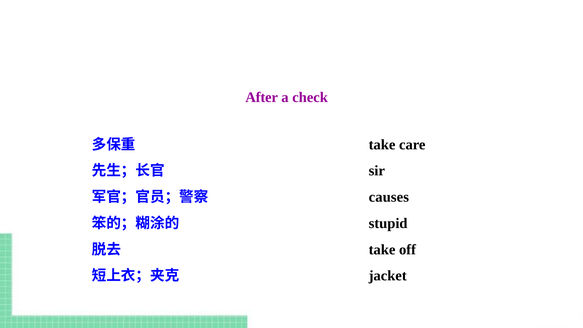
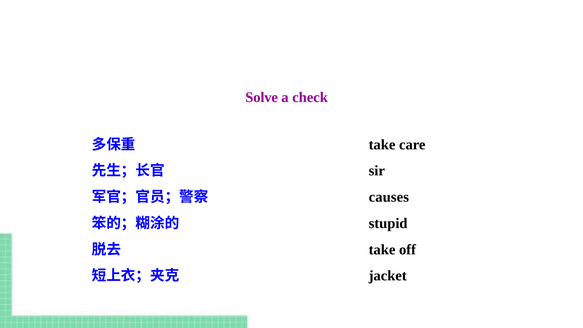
After: After -> Solve (262, 97)
